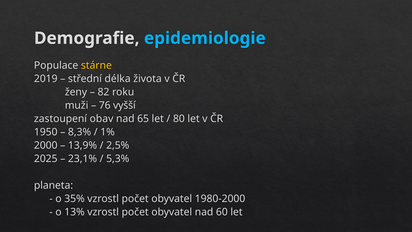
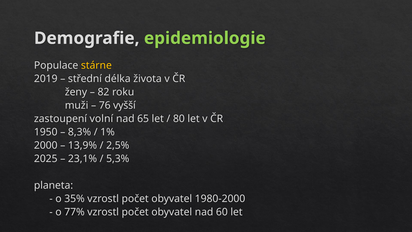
epidemiologie colour: light blue -> light green (205, 38)
obav: obav -> volní (101, 119)
13%: 13% -> 77% (74, 212)
